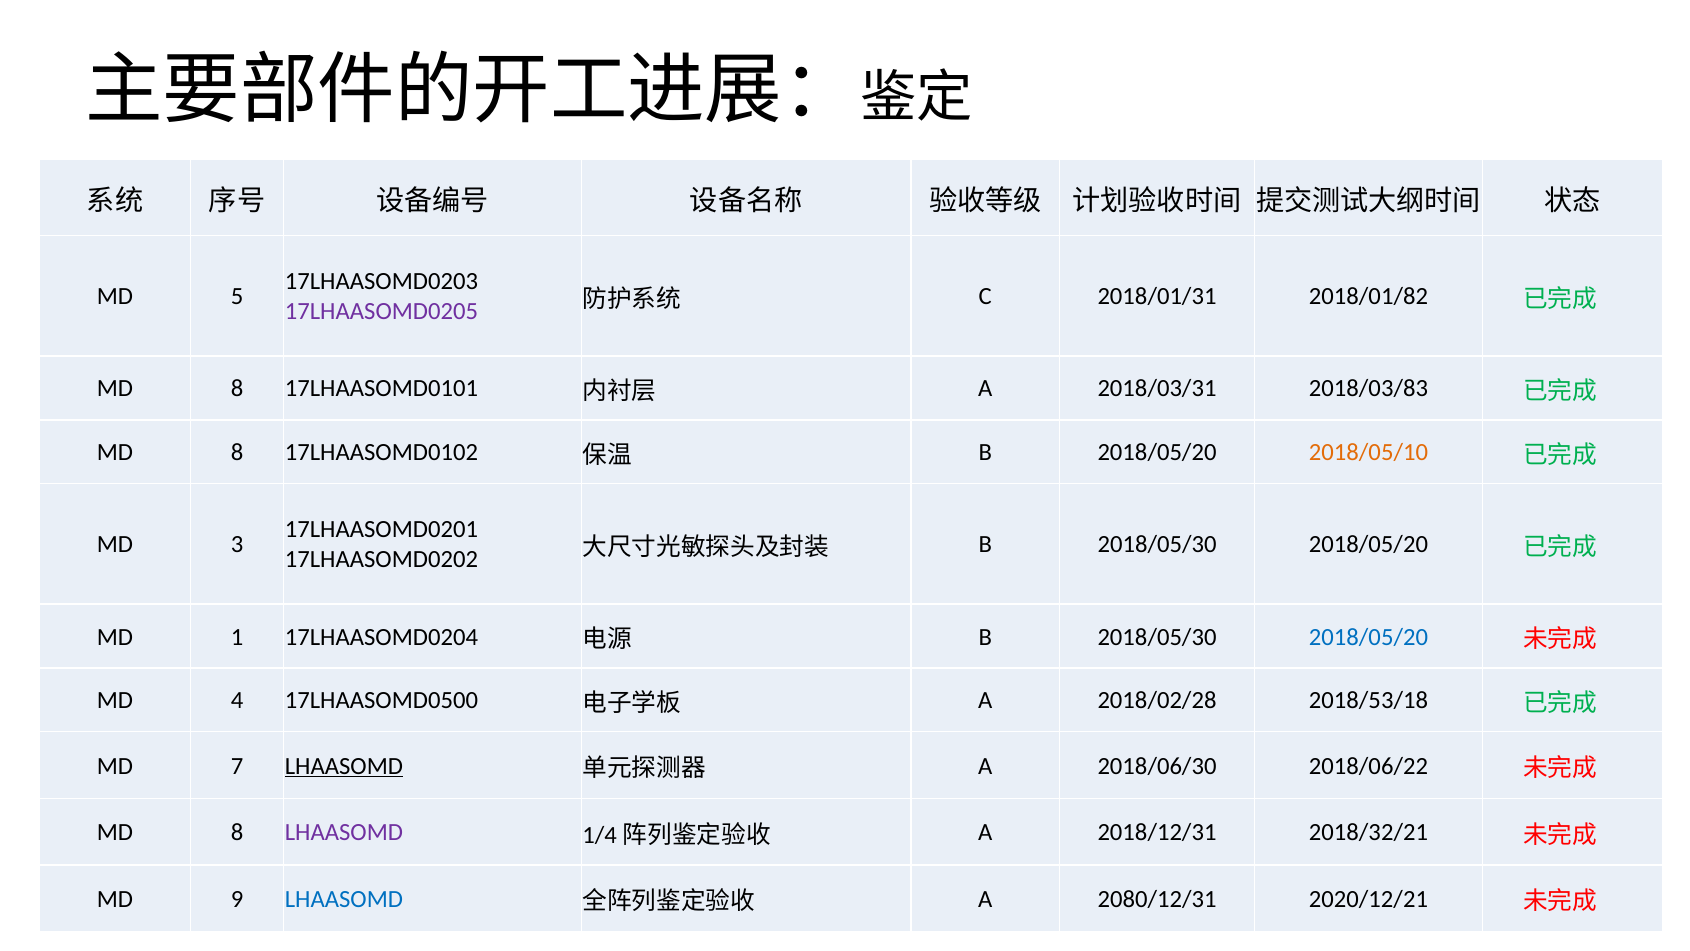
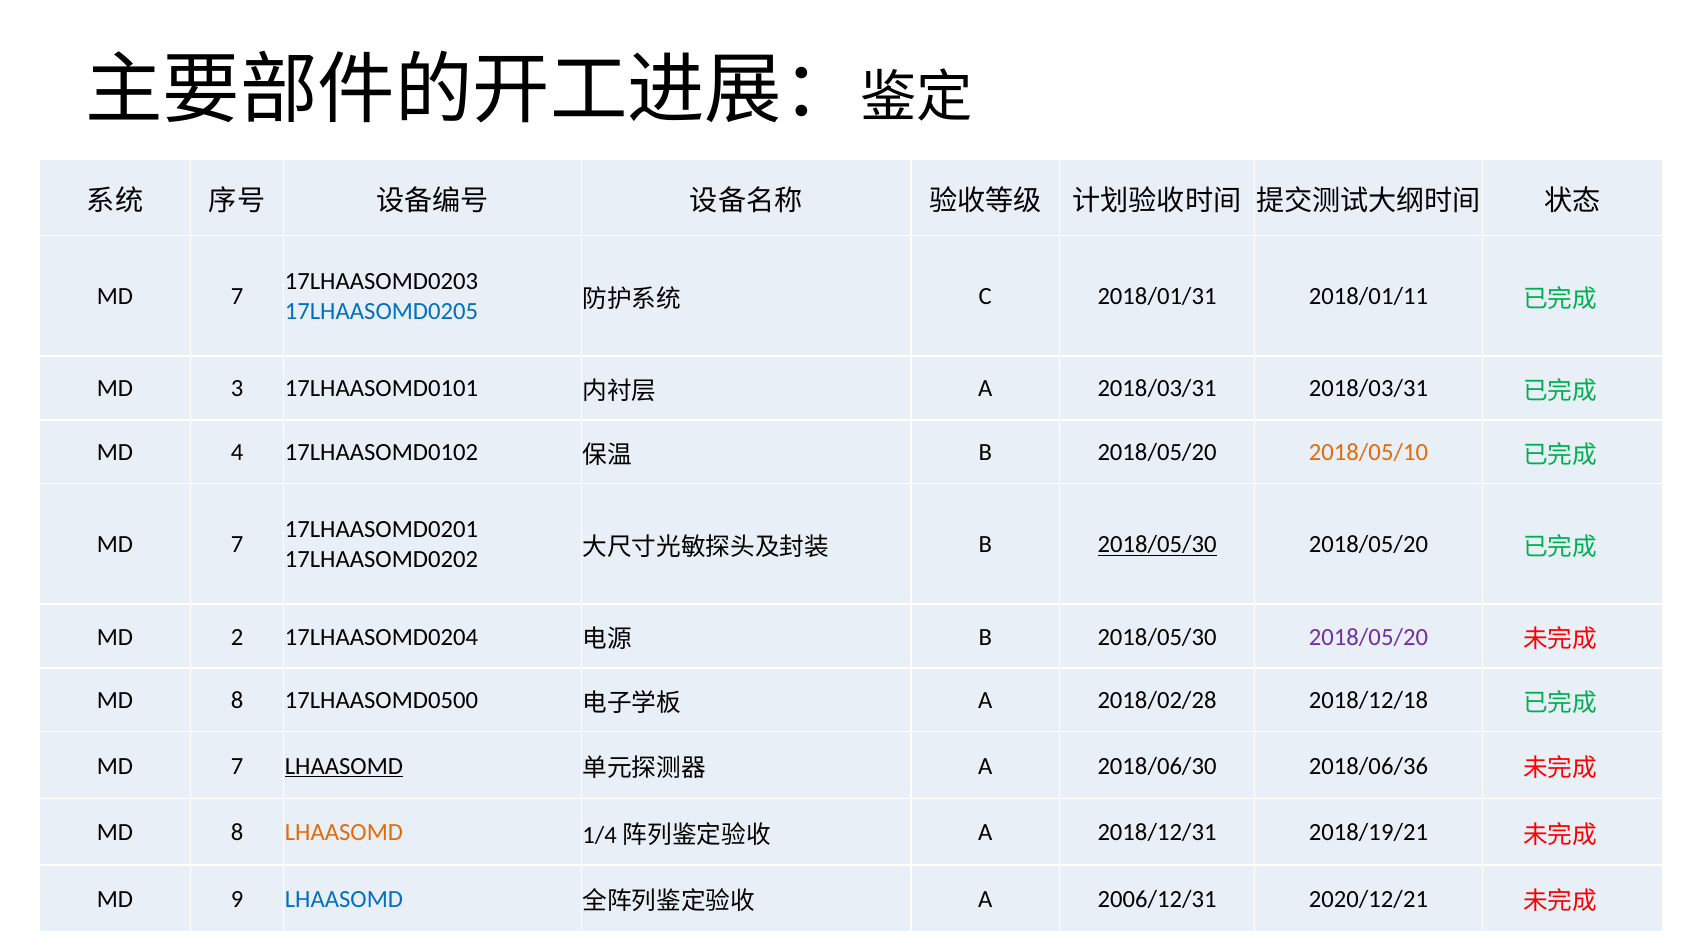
5: 5 -> 7 (237, 296)
17LHAASOMD0205 colour: purple -> blue (382, 311)
2018/01/82: 2018/01/82 -> 2018/01/11 (1368, 296)
8: 8 -> 3 (237, 389)
2018/03/31 2018/03/83: 2018/03/83 -> 2018/03/31 (1368, 389)
8: 8 -> 4 (237, 452)
3: 3 -> 7 (237, 545)
2018/05/30 underline: none -> present (1157, 545)
1: 1 -> 2 (237, 637)
2018/05/20 colour: blue -> purple (1368, 637)
4: 4 -> 8 (237, 700)
2018/53/18: 2018/53/18 -> 2018/12/18 (1368, 700)
2018/06/22: 2018/06/22 -> 2018/06/36 (1368, 766)
LHAASOMD colour: purple -> orange (344, 832)
2018/32/21: 2018/32/21 -> 2018/19/21 (1368, 832)
2080/12/31: 2080/12/31 -> 2006/12/31 (1157, 899)
